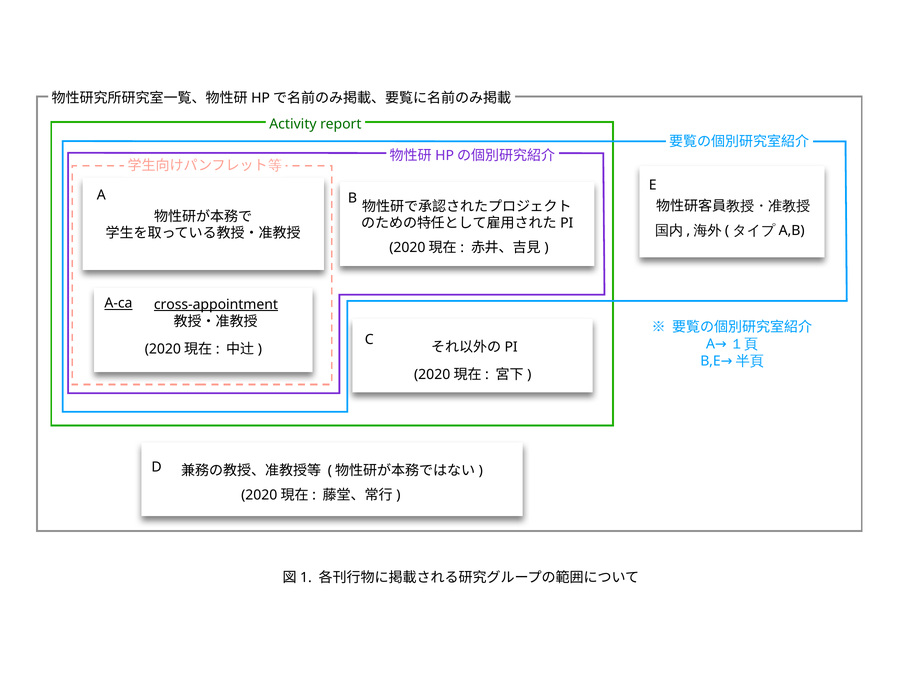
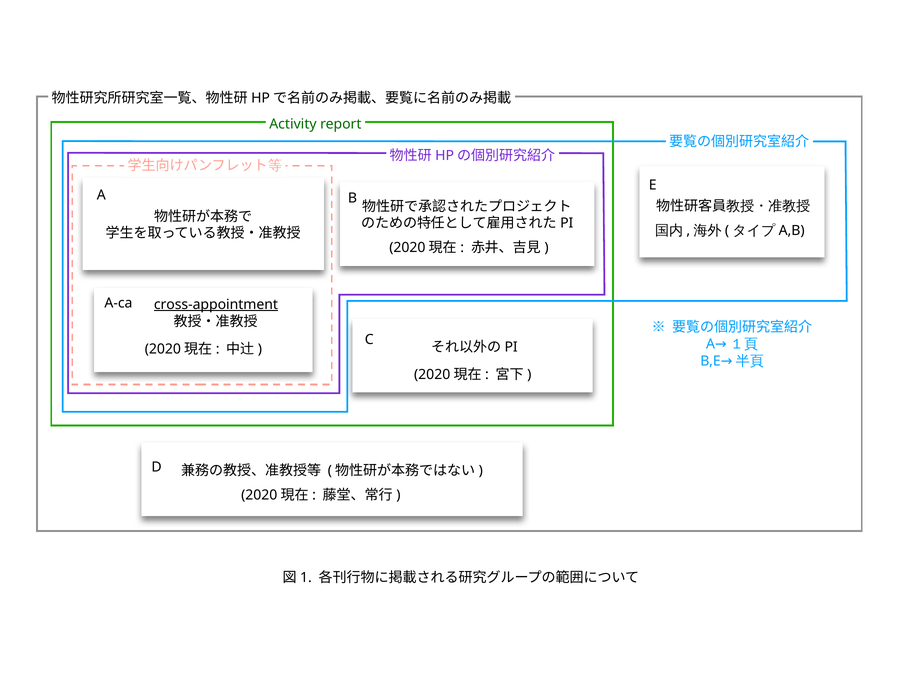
A-ca underline: present -> none (118, 303)
